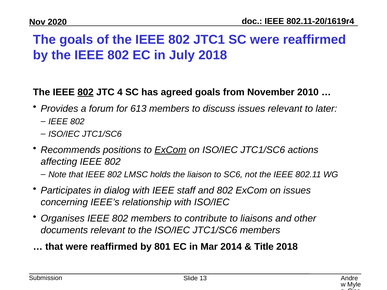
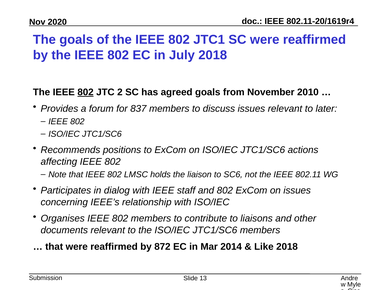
4: 4 -> 2 (120, 92)
613: 613 -> 837 (138, 109)
ExCom underline: present -> none (170, 150)
801: 801 -> 872 (162, 247)
Title: Title -> Like (264, 247)
